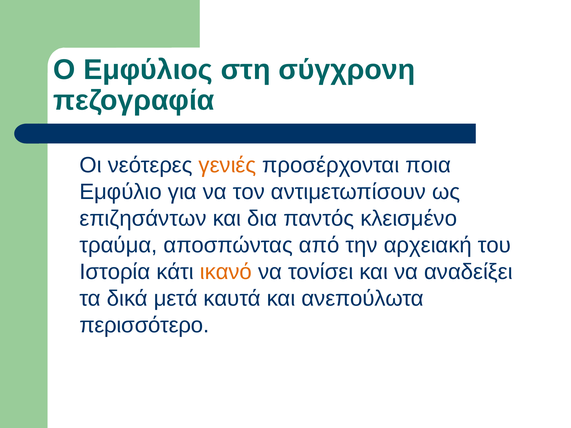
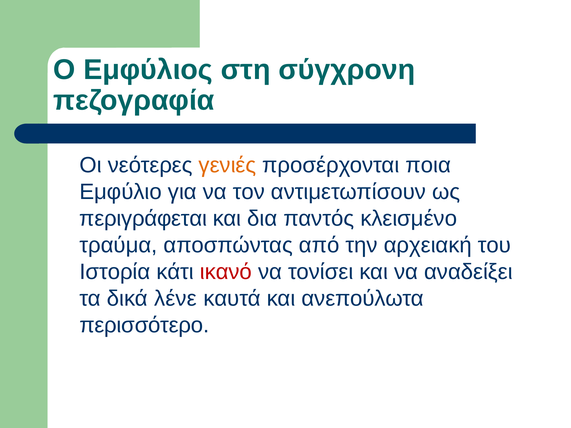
επιζησάντων: επιζησάντων -> περιγράφεται (143, 219)
ικανό colour: orange -> red (226, 272)
μετά: μετά -> λένε (176, 299)
